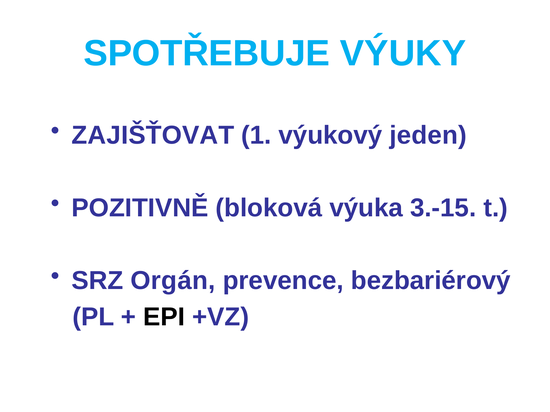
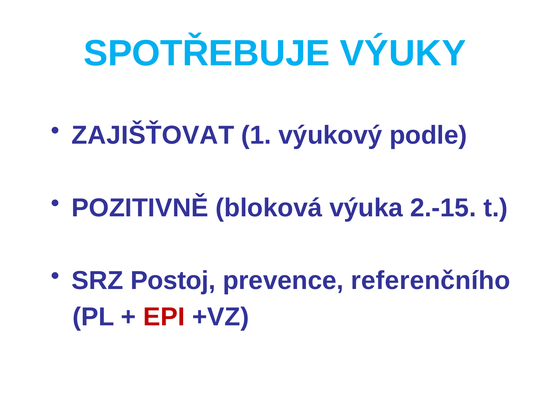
jeden: jeden -> podle (428, 135)
3.-15: 3.-15 -> 2.-15 (443, 208)
Orgán: Orgán -> Postoj (173, 281)
bezbariérový: bezbariérový -> referenčního (431, 281)
EPI colour: black -> red (164, 317)
